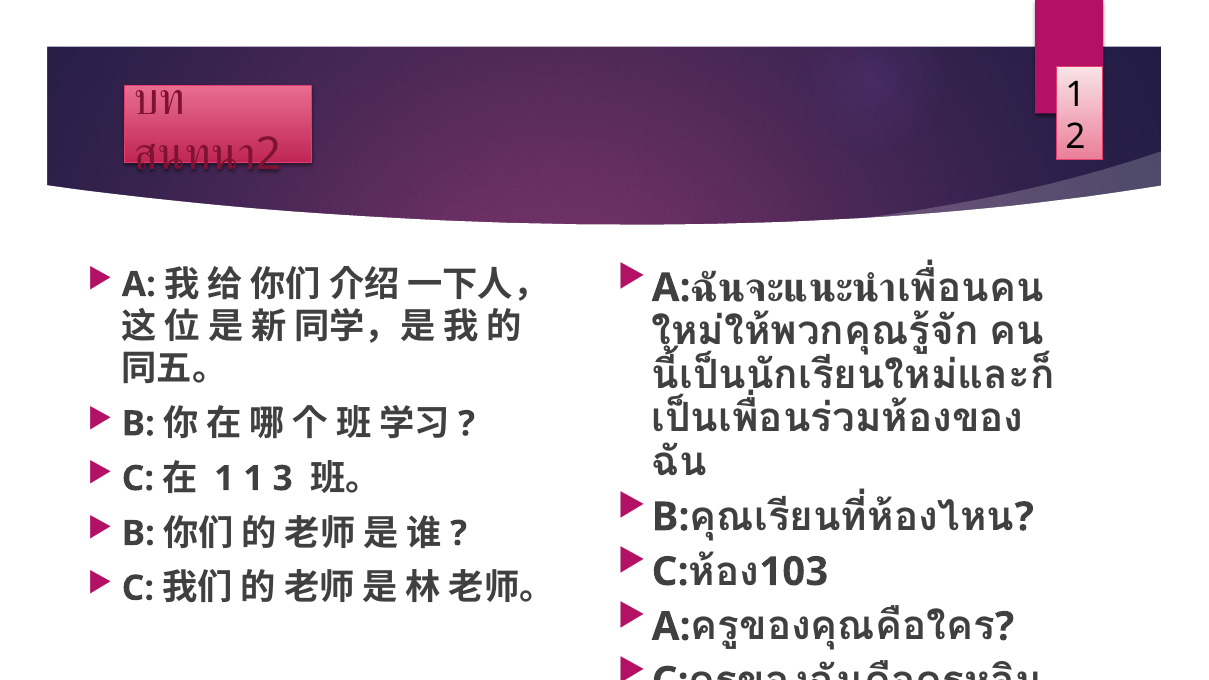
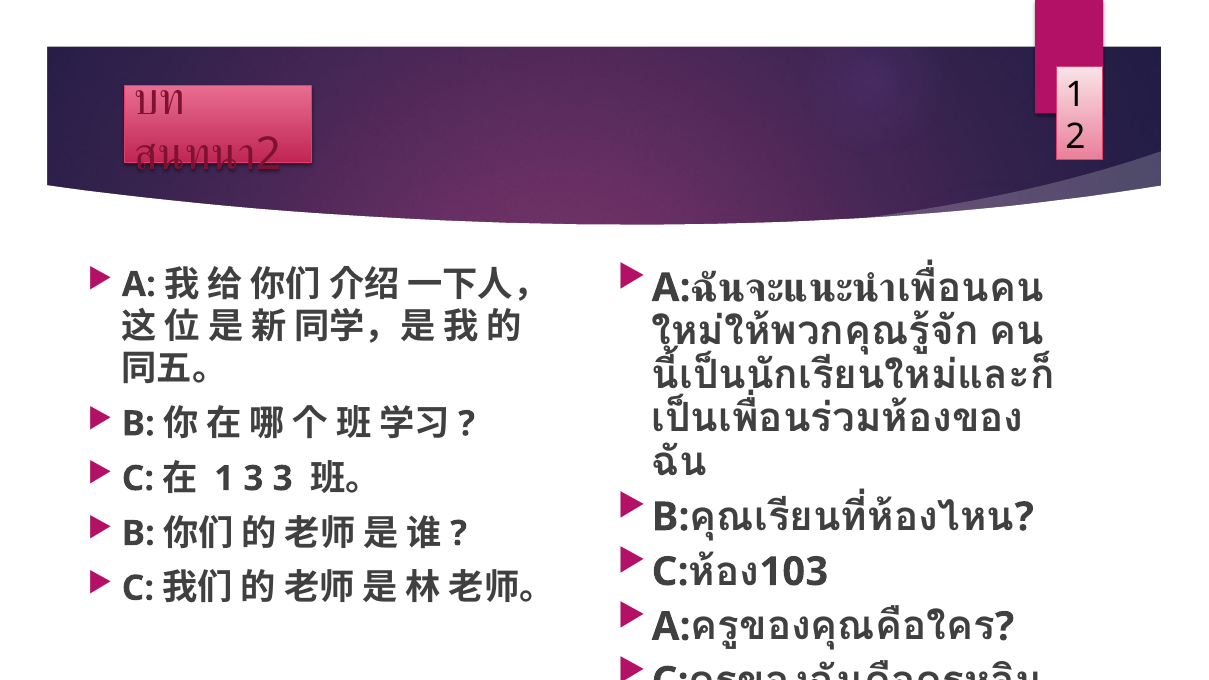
1 1: 1 -> 3 (253, 479)
